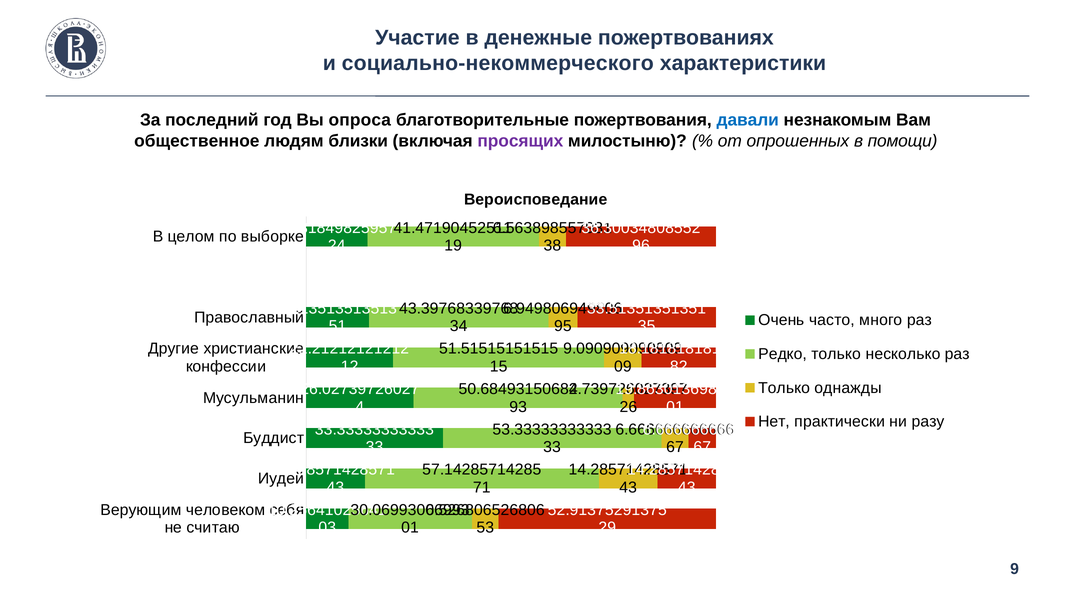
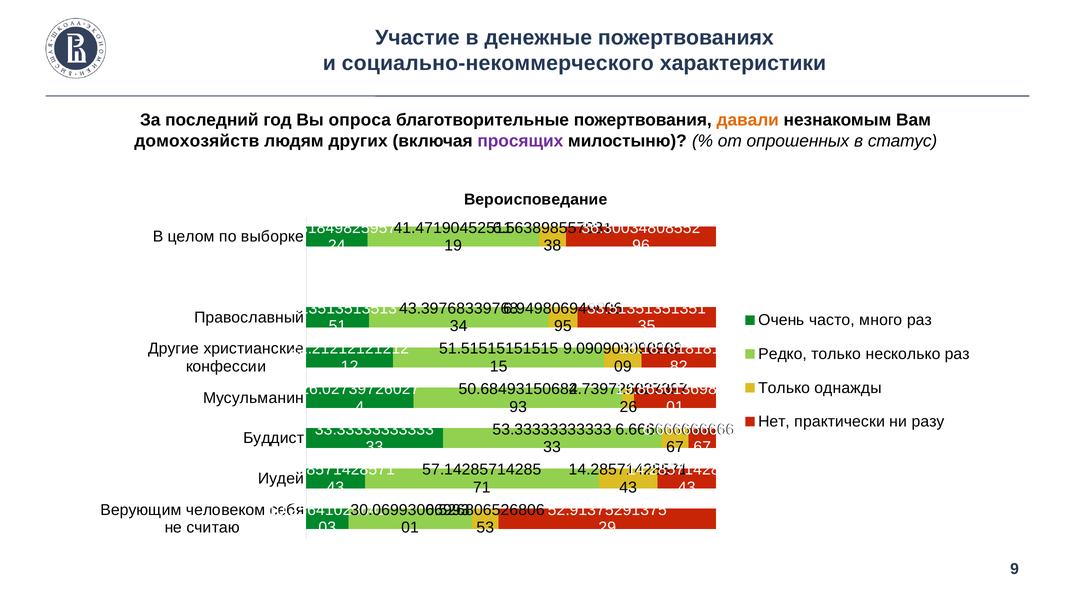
давали colour: blue -> orange (748, 120)
общественное: общественное -> домохозяйств (197, 141)
близки: близки -> других (358, 141)
помощи: помощи -> статус (903, 141)
